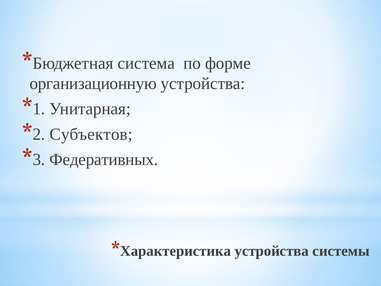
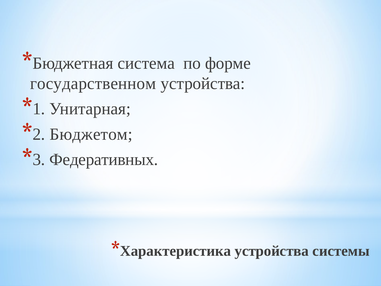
организационную: организационную -> государственном (93, 83)
Субъектов: Субъектов -> Бюджетом (91, 134)
